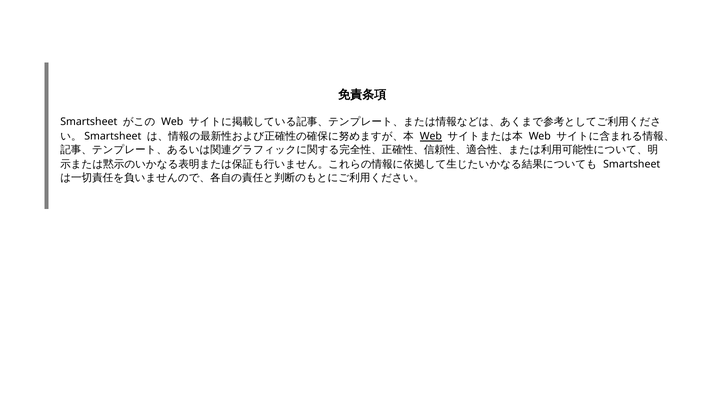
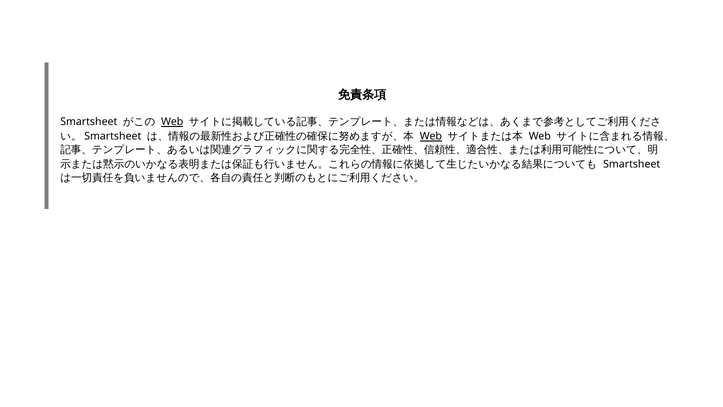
Web underline: none -> present (172, 122)
